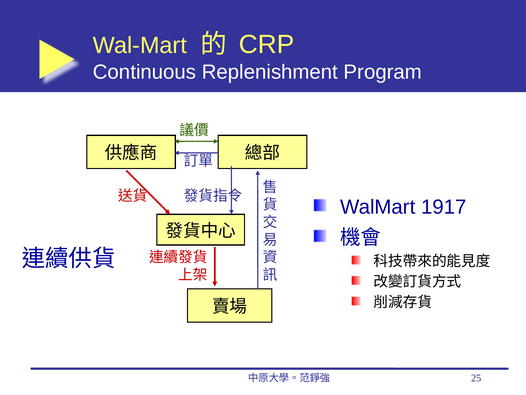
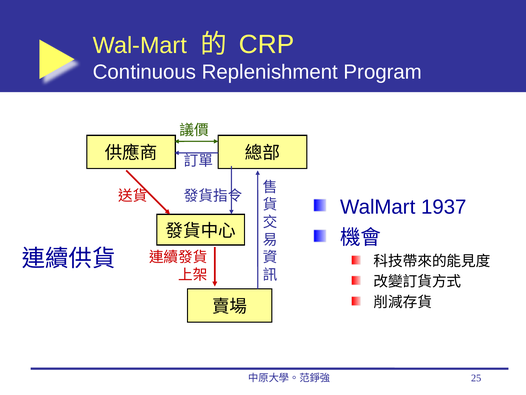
1917: 1917 -> 1937 (444, 207)
